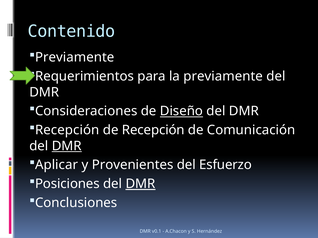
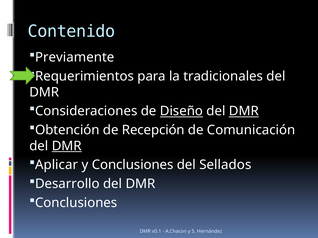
la previamente: previamente -> tradicionales (223, 76)
DMR underline: none -> present (244, 111)
Recepción: Recepción -> Obtención (67, 130)
y Provenientes: Provenientes -> Conclusiones (133, 165)
Esfuerzo: Esfuerzo -> Sellados (225, 165)
Posiciones: Posiciones -> Desarrollo (67, 184)
DMR underline: present -> none (140, 184)
